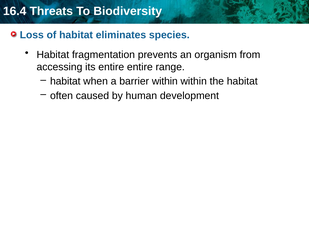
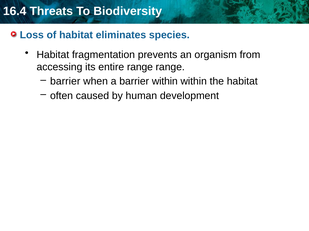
entire entire: entire -> range (140, 67)
habitat: habitat -> barrier (65, 82)
